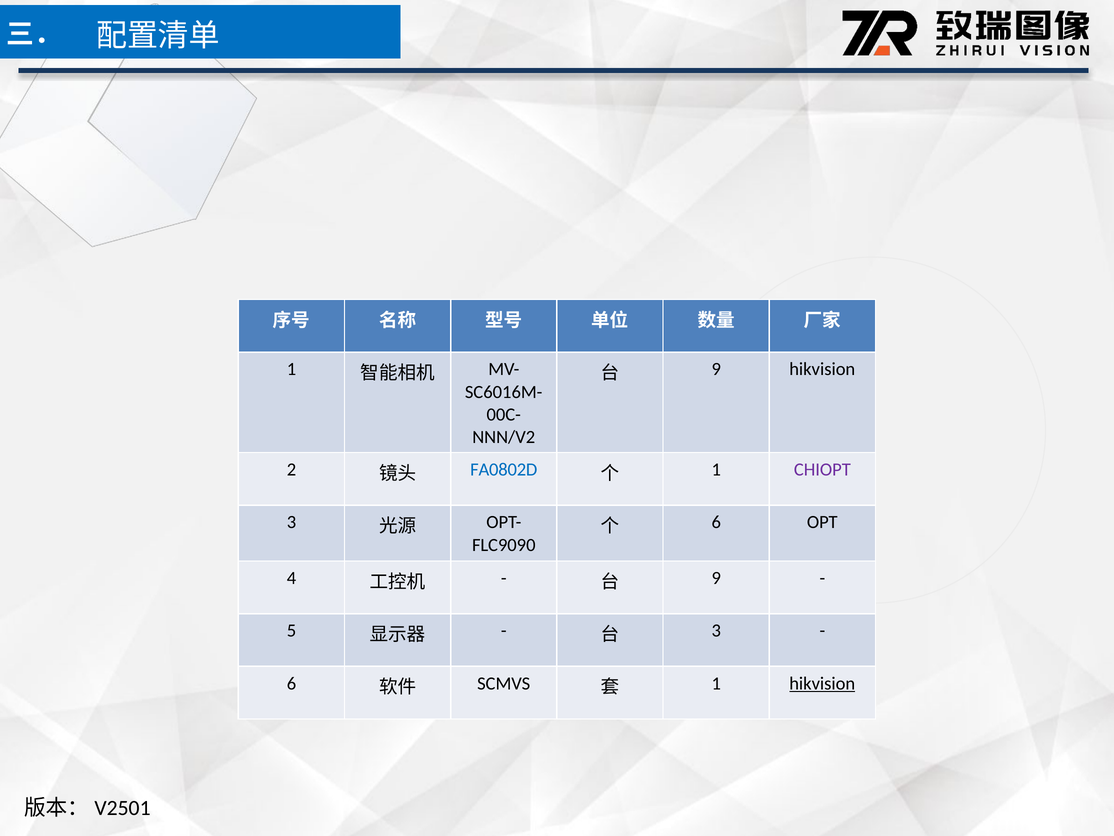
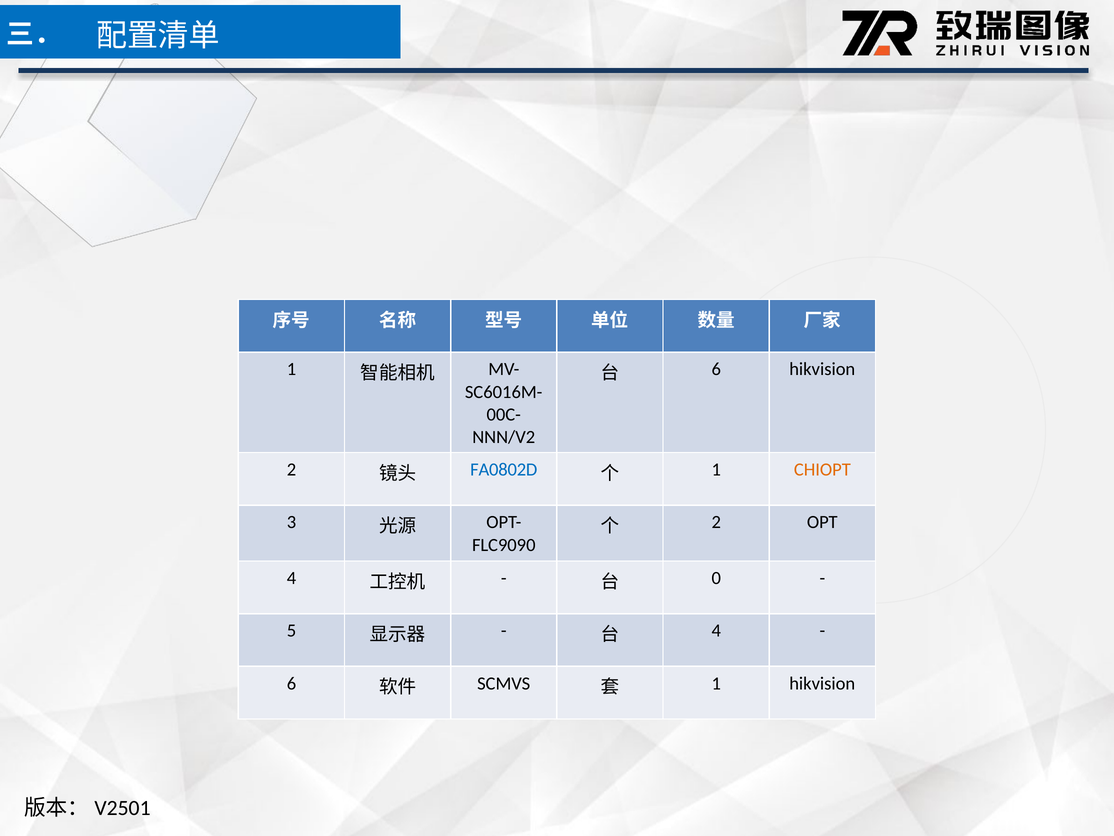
9: 9 -> 6 (716, 369)
CHIOPT colour: purple -> orange (822, 469)
6: 6 -> 2 (716, 522)
9: 9 -> 0 (716, 578)
3: 3 -> 4 (716, 630)
hikvision underline: present -> none (822, 683)
